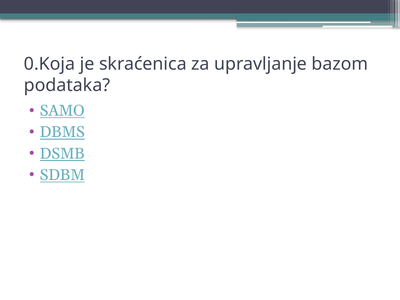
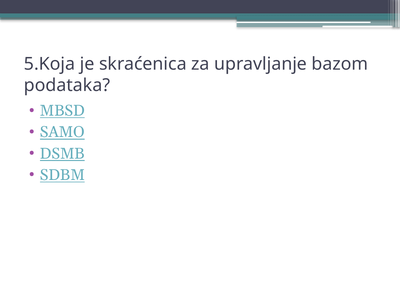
0.Koja: 0.Koja -> 5.Koja (50, 64)
SAMO: SAMO -> MBSD (62, 111)
DBMS: DBMS -> SAMO (62, 132)
